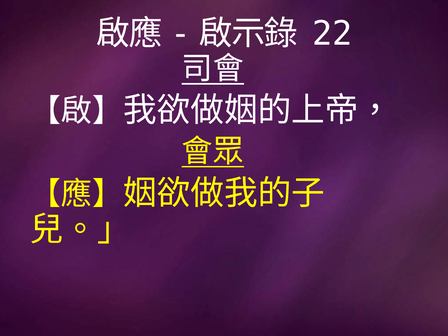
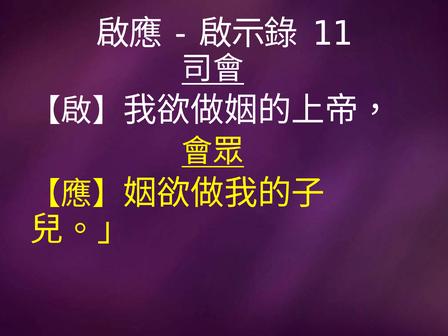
22: 22 -> 11 (332, 34)
